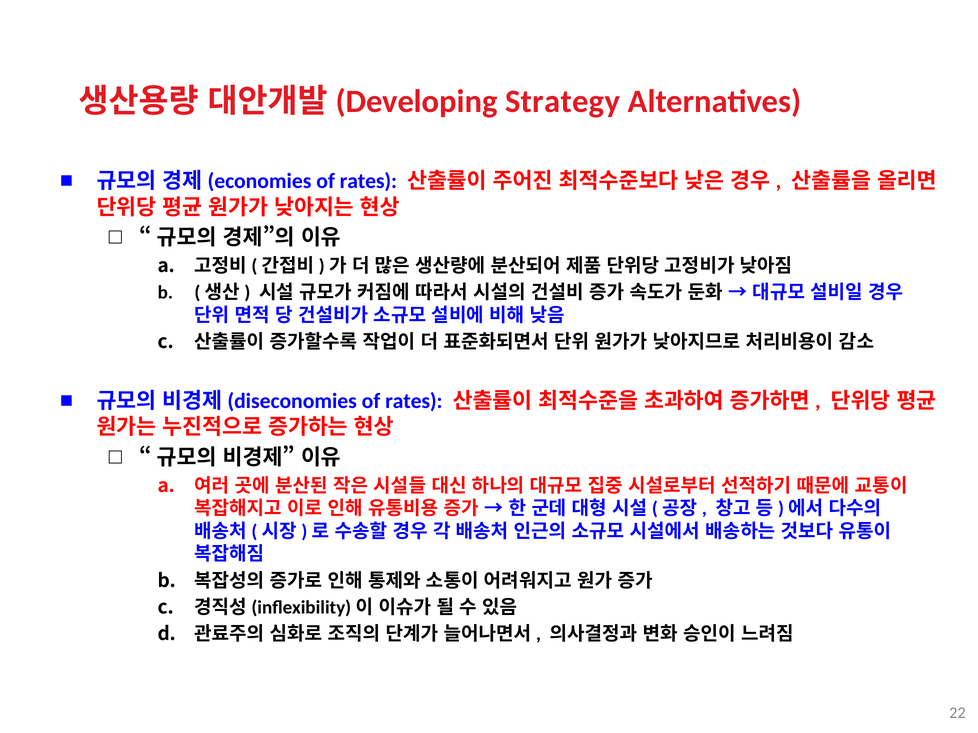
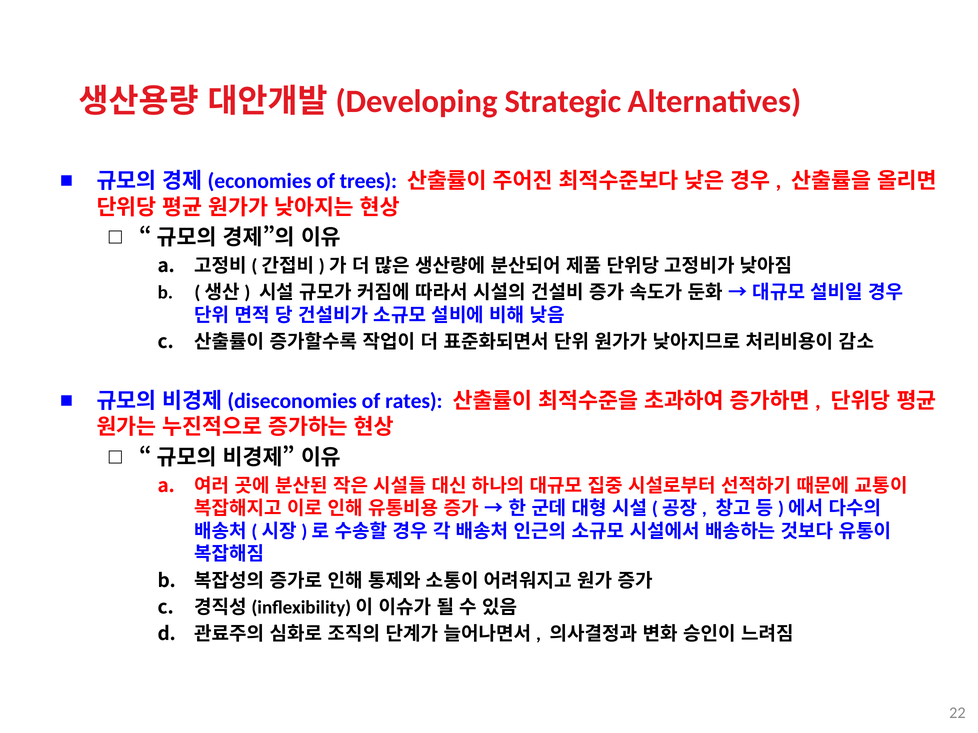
Strategy: Strategy -> Strategic (563, 101)
rates: rates -> trees (368, 181)
